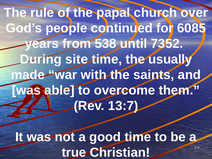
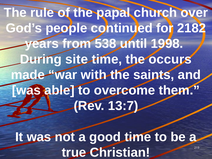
6085: 6085 -> 2182 (192, 28)
7352: 7352 -> 1998 (167, 44)
usually: usually -> occurs (170, 59)
